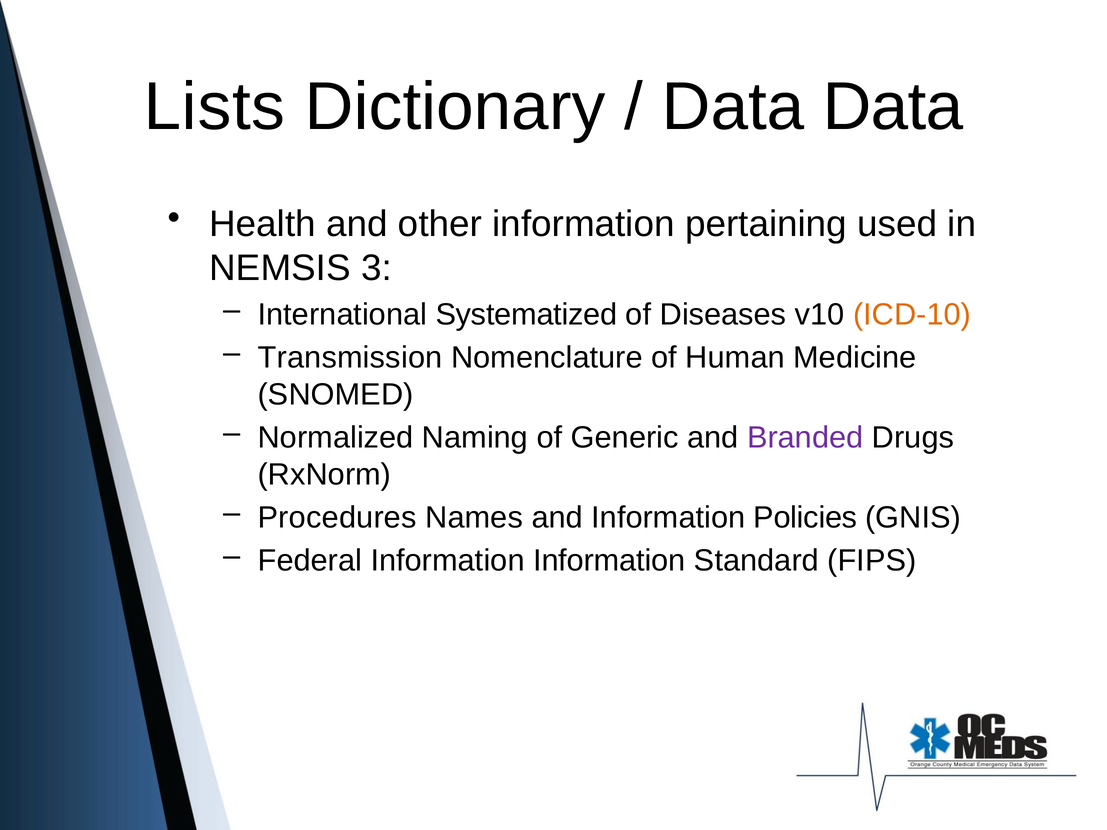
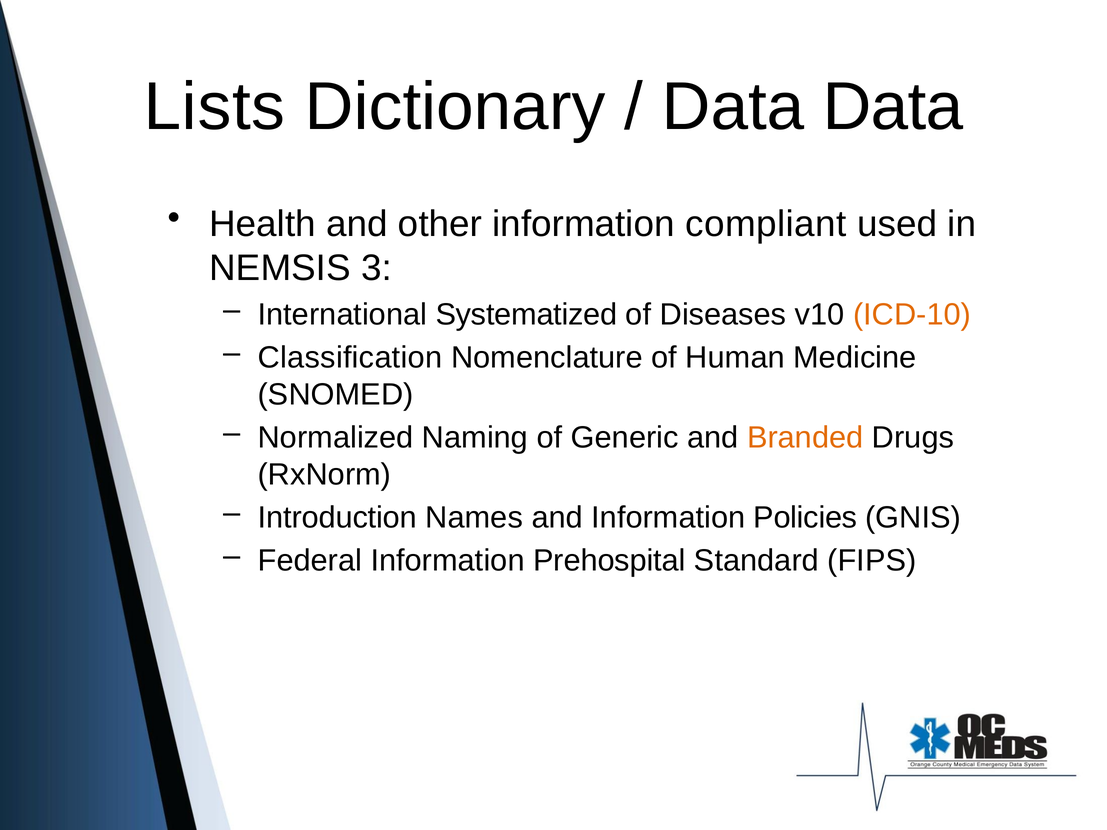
pertaining: pertaining -> compliant (766, 224)
Transmission: Transmission -> Classification (350, 358)
Branded colour: purple -> orange (805, 438)
Procedures: Procedures -> Introduction (337, 518)
Information Information: Information -> Prehospital (609, 561)
